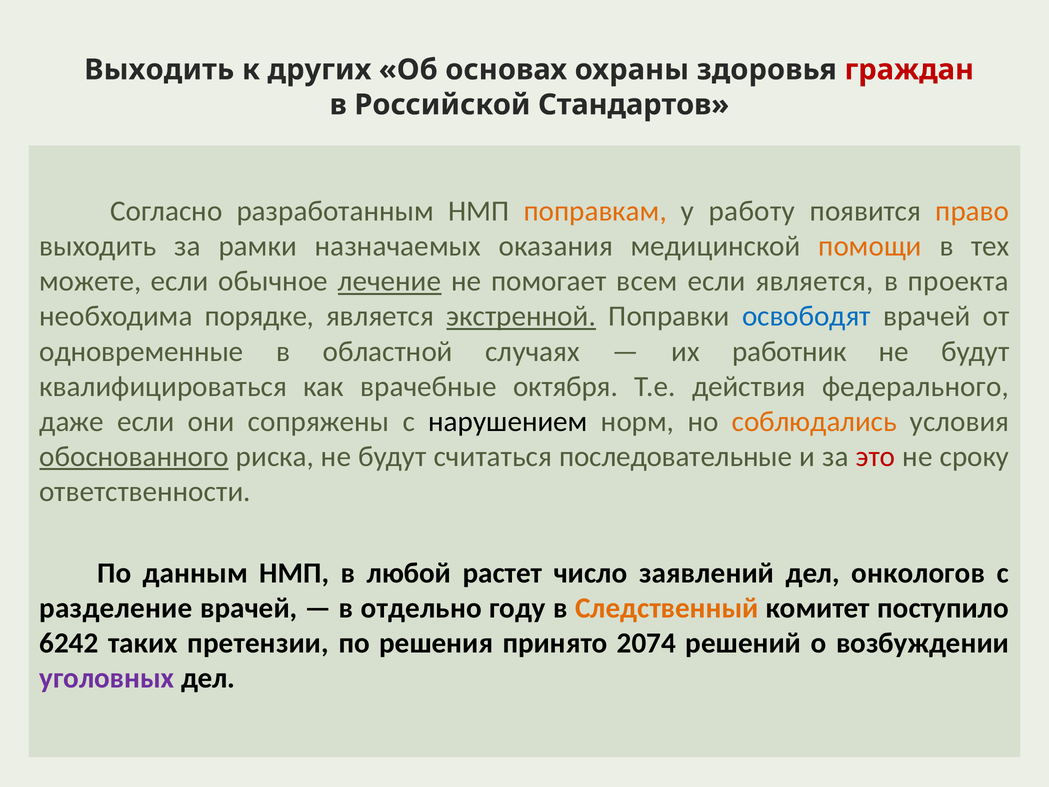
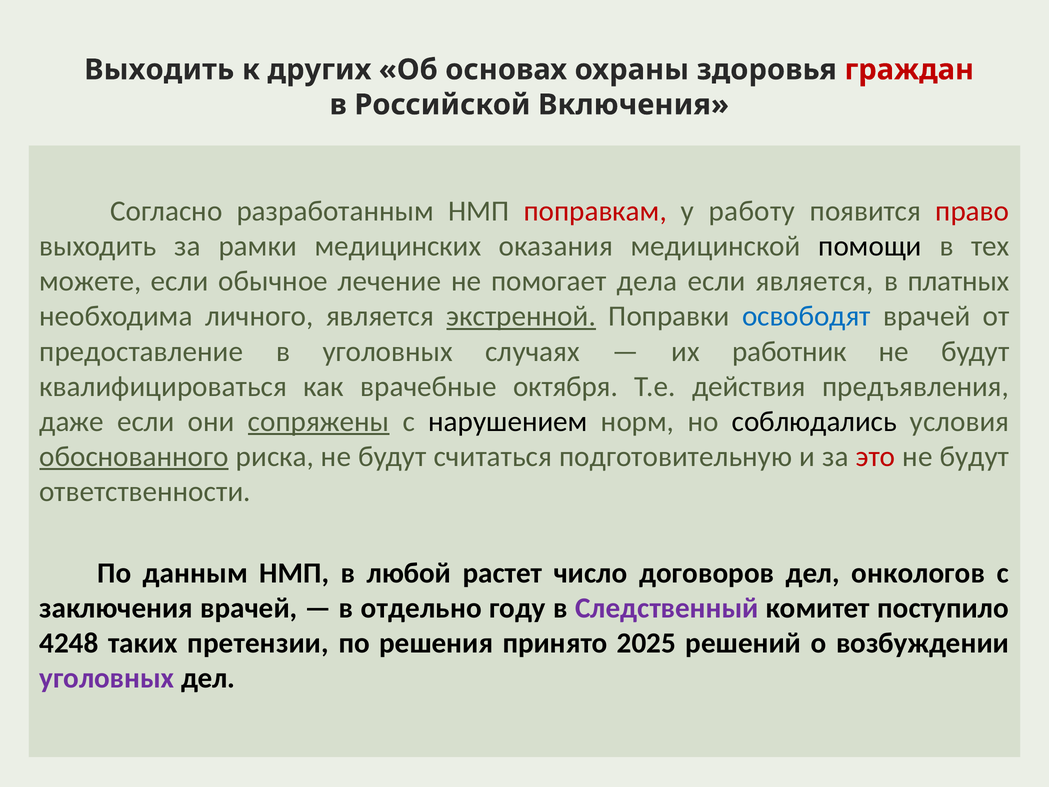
Стандартов: Стандартов -> Включения (634, 105)
поправкам colour: orange -> red (595, 211)
право colour: orange -> red (972, 211)
назначаемых: назначаемых -> медицинских (398, 246)
помощи colour: orange -> black (870, 246)
лечение underline: present -> none (390, 281)
всем: всем -> дела (647, 281)
проекта: проекта -> платных (959, 281)
порядке: порядке -> личного (259, 316)
одновременные: одновременные -> предоставление (141, 351)
в областной: областной -> уголовных (388, 351)
федерального: федерального -> предъявления (916, 386)
сопряжены underline: none -> present (319, 421)
соблюдались colour: orange -> black (814, 421)
последовательные: последовательные -> подготовительную (676, 456)
сроку: сроку -> будут (974, 456)
заявлений: заявлений -> договоров (707, 573)
разделение: разделение -> заключения (116, 608)
Следственный colour: orange -> purple (667, 608)
6242: 6242 -> 4248 (69, 643)
2074: 2074 -> 2025 (646, 643)
